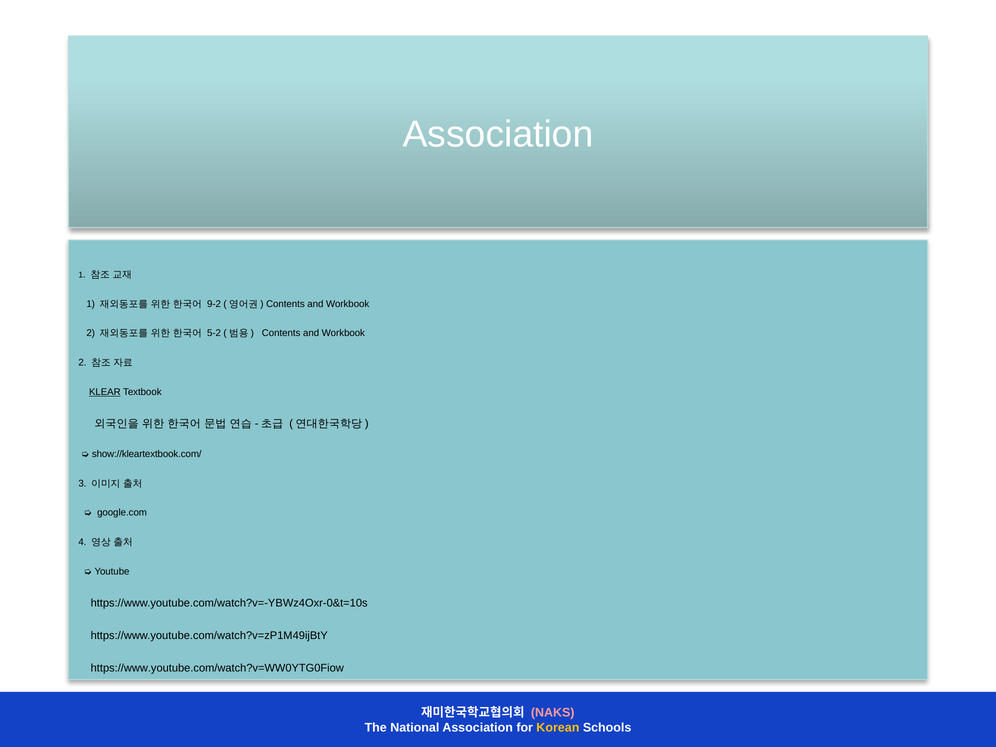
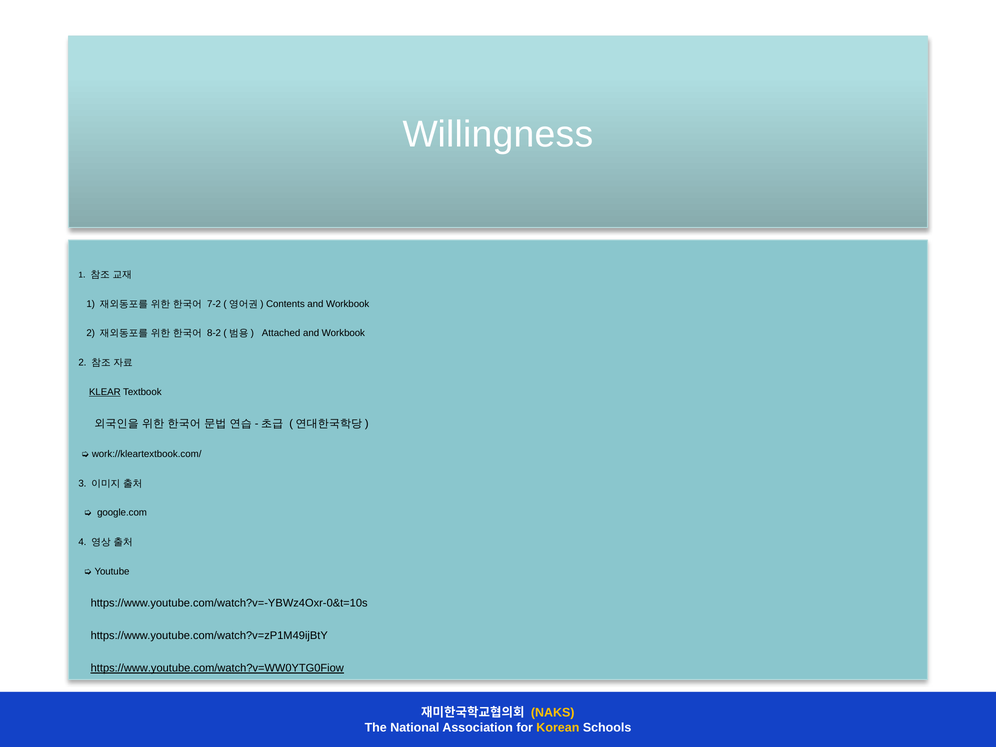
Association: Association -> Willingness (498, 135)
9-2: 9-2 -> 7-2 (214, 304)
5-2: 5-2 -> 8-2 (214, 333)
Contents: Contents -> Attached (281, 333)
show://kleartextbook.com/: show://kleartextbook.com/ -> work://kleartextbook.com/ (147, 454)
https://www.youtube.com/watch?v=WW0YTG0Fiow underline: none -> present (217, 668)
NAKS colour: pink -> yellow (553, 713)
